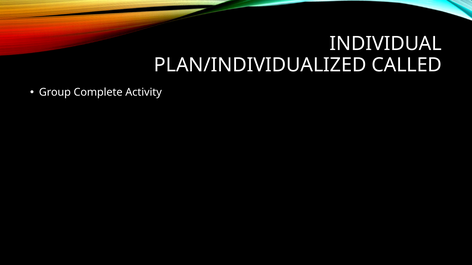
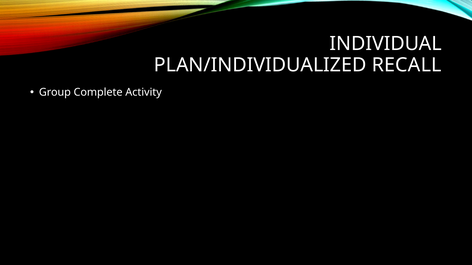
CALLED: CALLED -> RECALL (407, 65)
